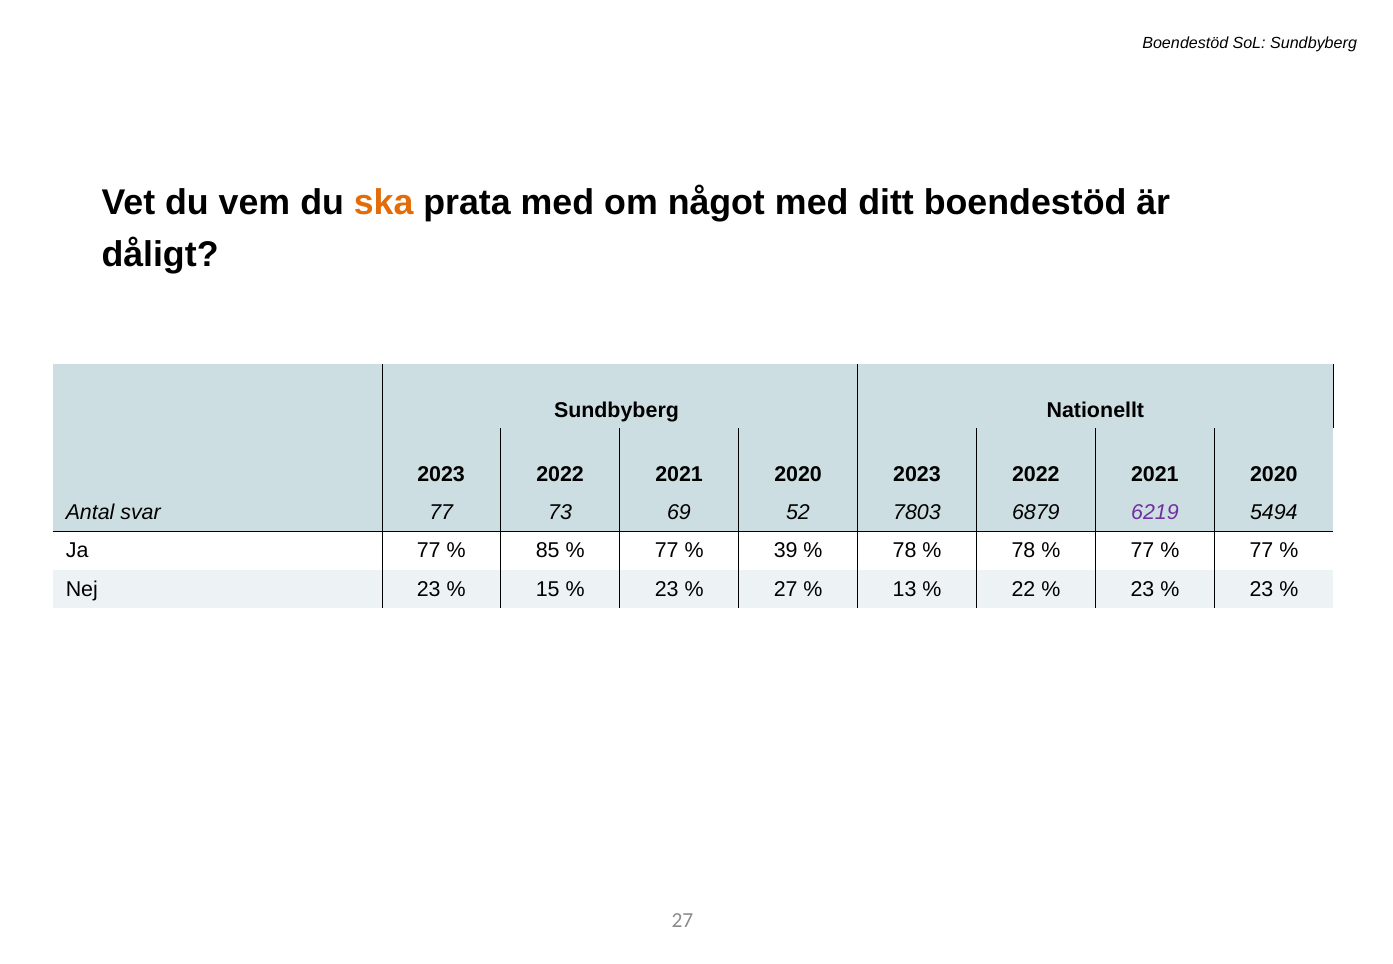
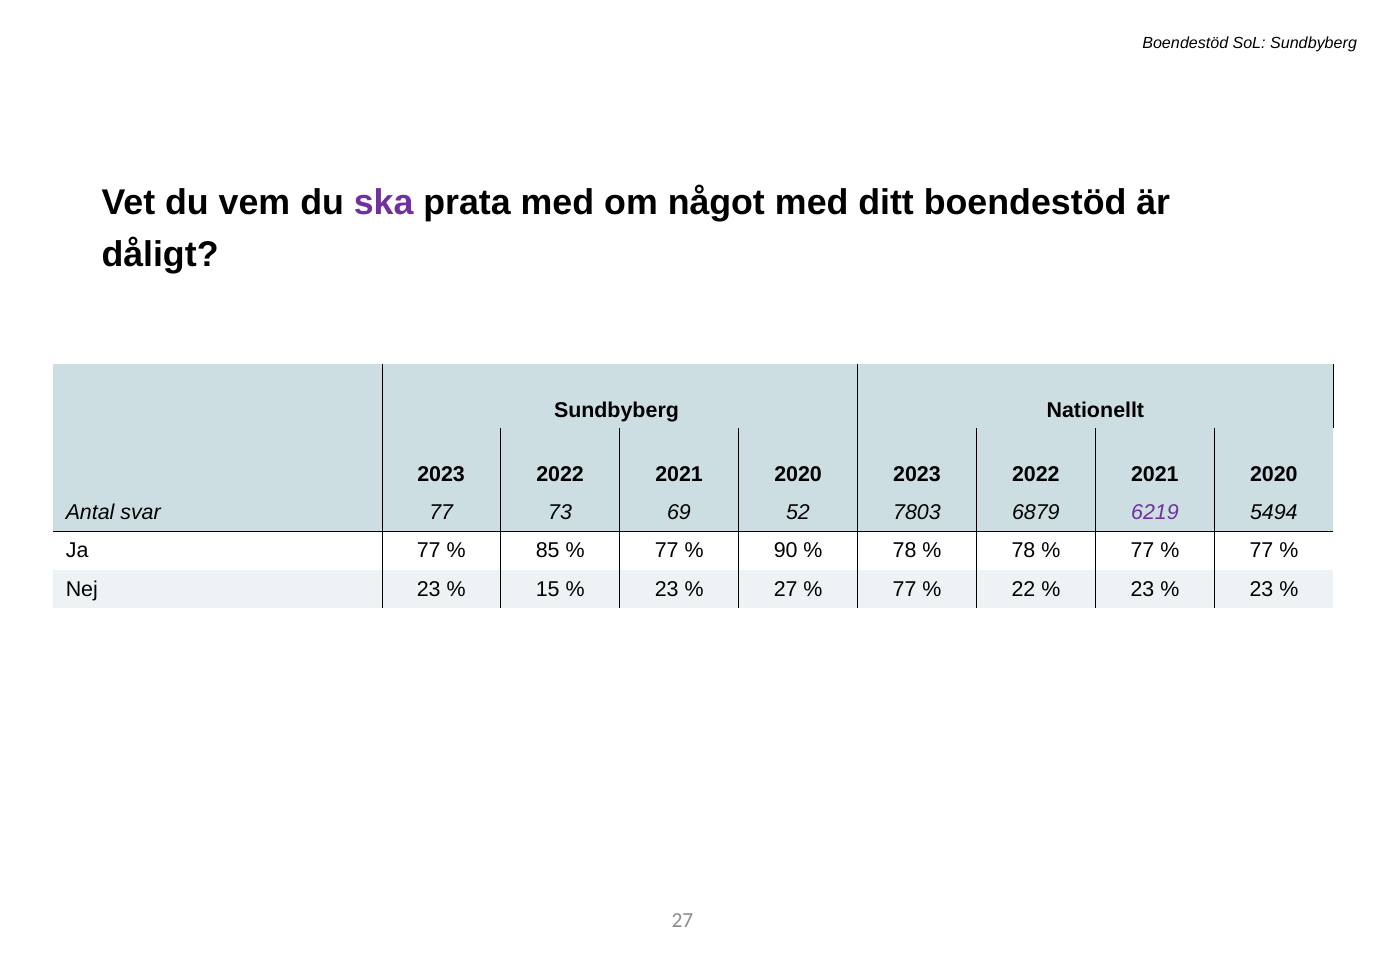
ska colour: orange -> purple (384, 203)
39: 39 -> 90 (786, 551)
13: 13 -> 77 (905, 590)
